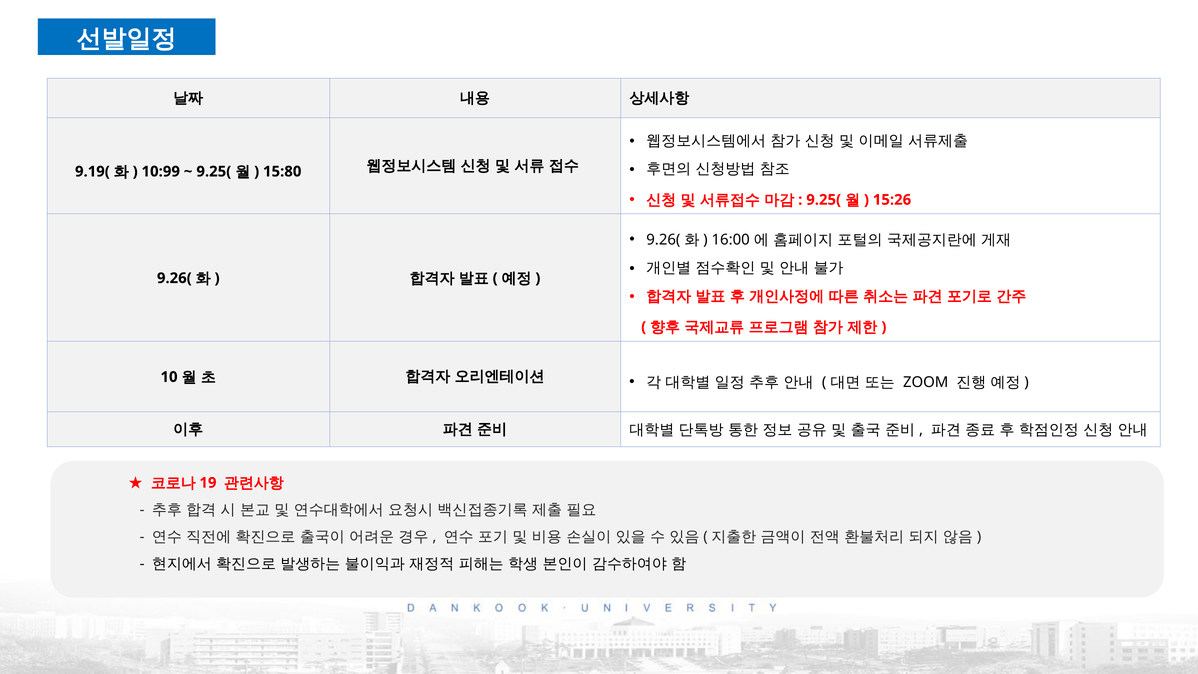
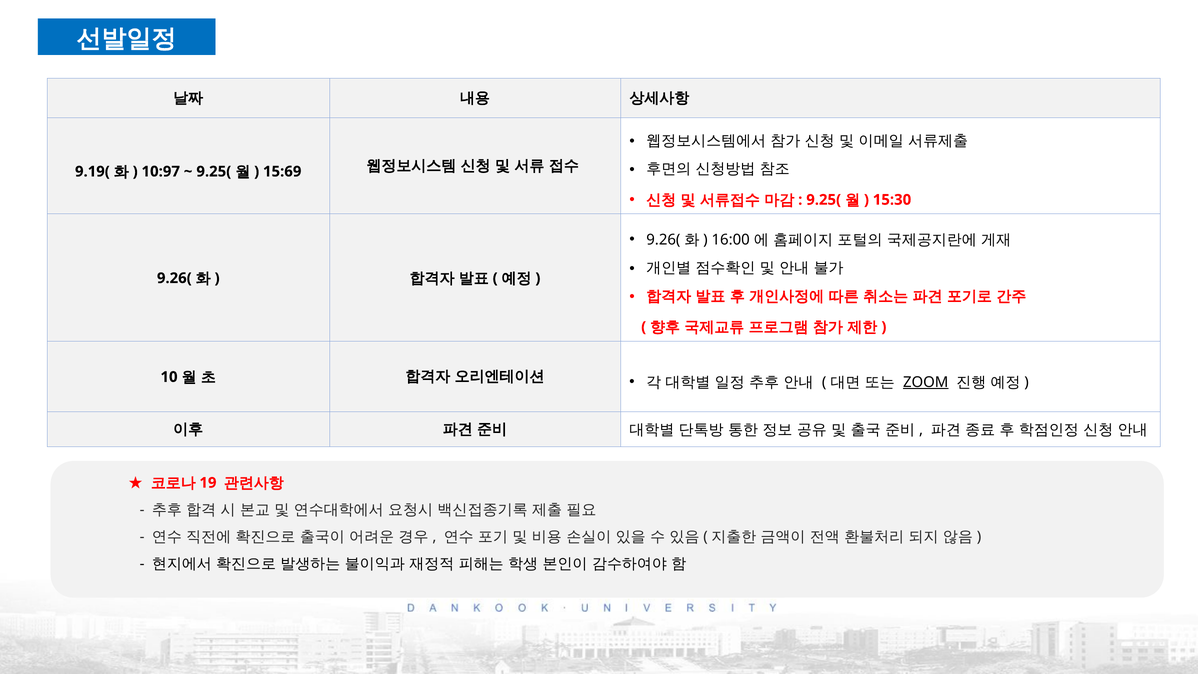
10:99: 10:99 -> 10:97 (161, 172)
15:80: 15:80 -> 15:69 (282, 172)
15:26: 15:26 -> 15:30 (892, 200)
ZOOM underline: none -> present (926, 382)
